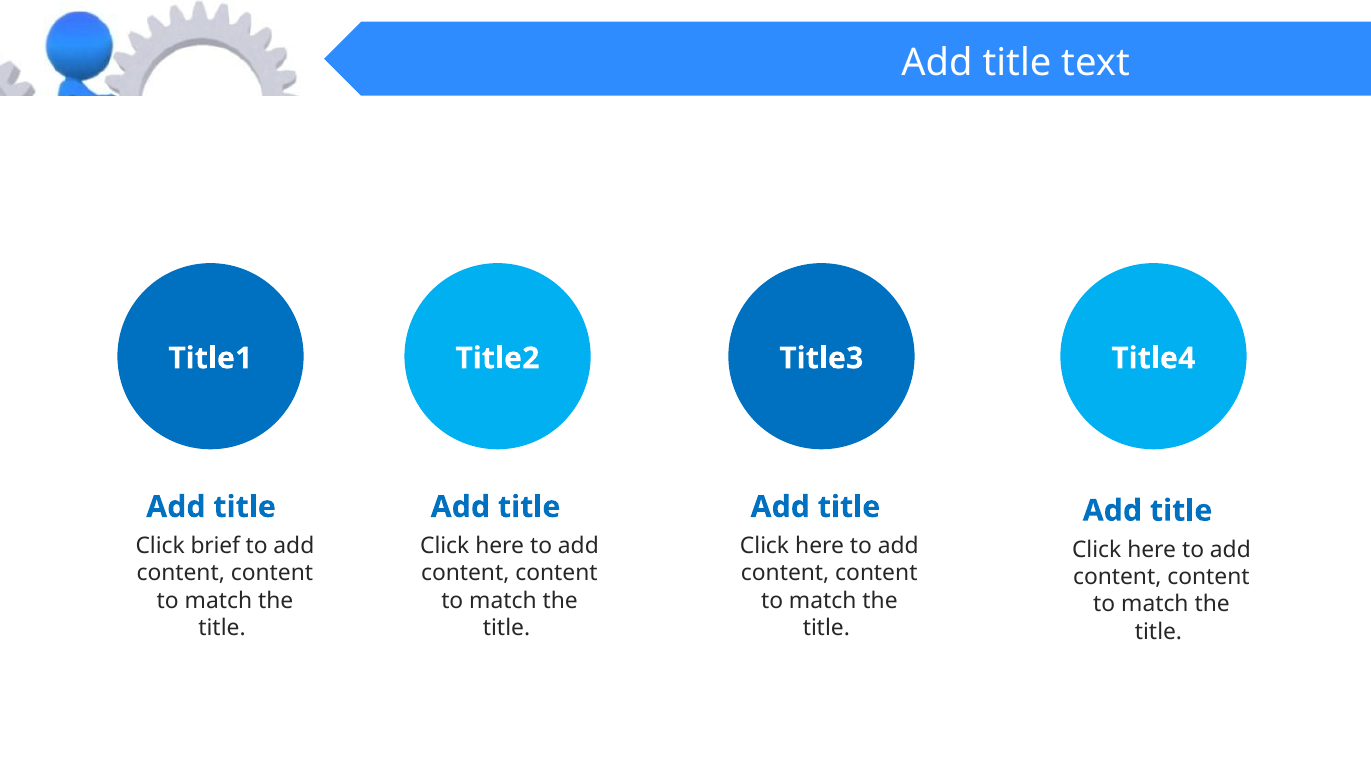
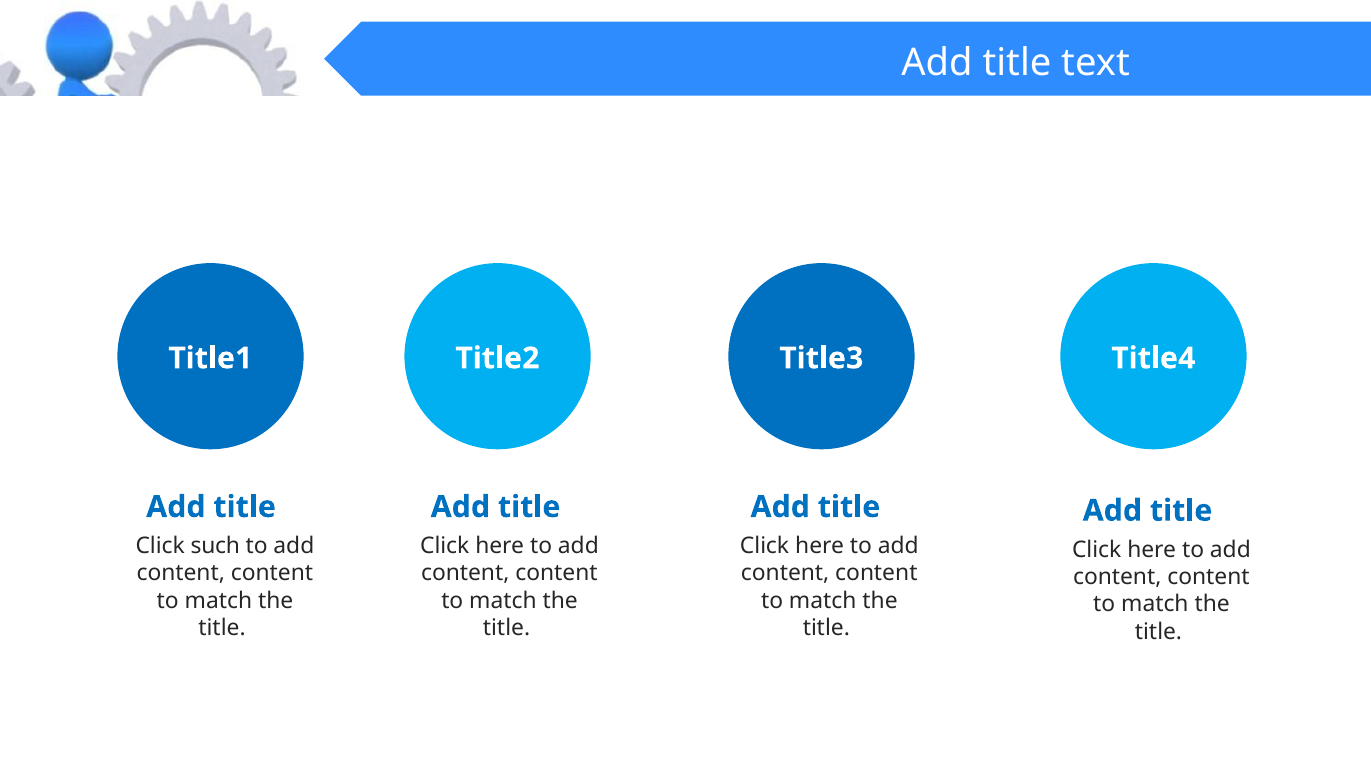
brief: brief -> such (215, 546)
